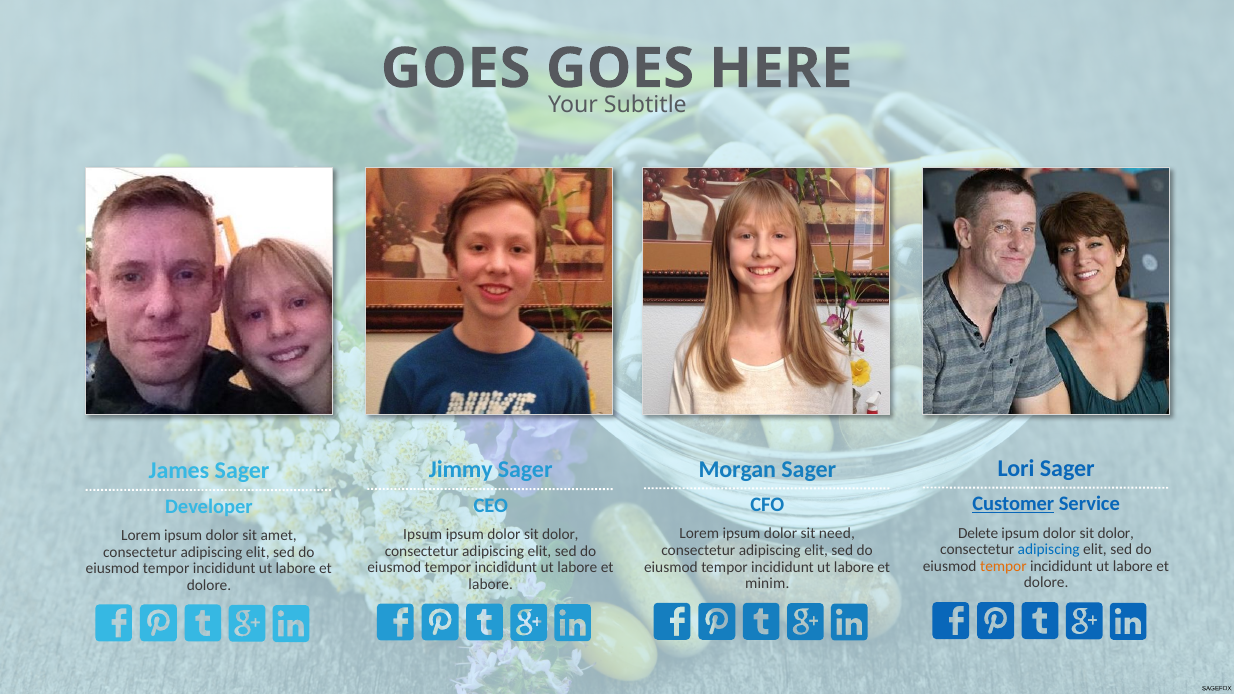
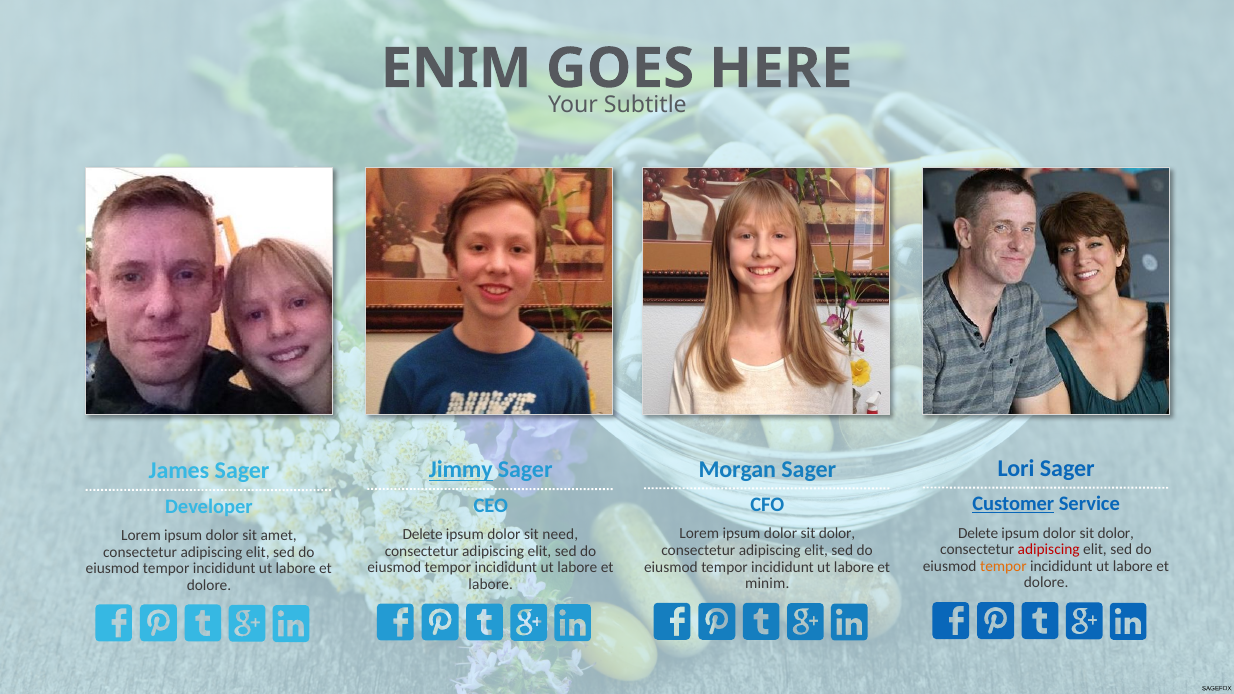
GOES: GOES -> ENIM (456, 69)
Jimmy underline: none -> present (461, 470)
need: need -> dolor (837, 534)
Ipsum: Ipsum -> Delete (423, 534)
dolor: dolor -> need (560, 534)
adipiscing colour: blue -> red (1049, 550)
